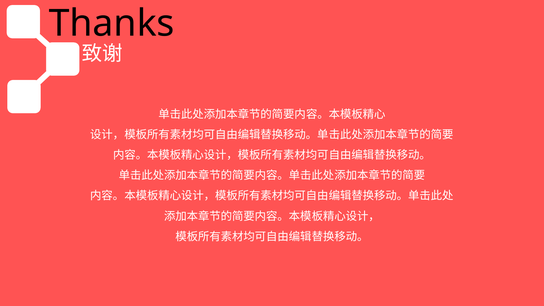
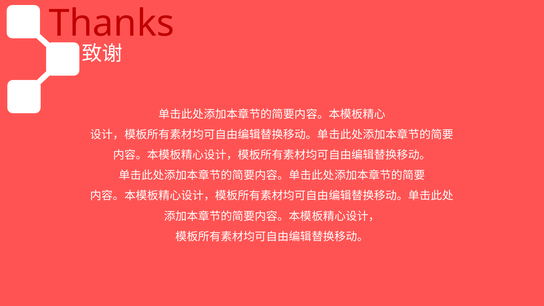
Thanks colour: black -> red (112, 24)
